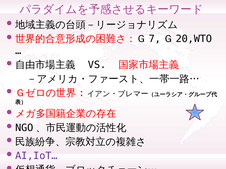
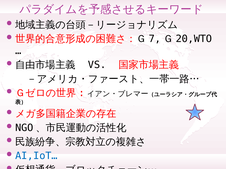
AI,IoT… colour: purple -> blue (36, 156)
